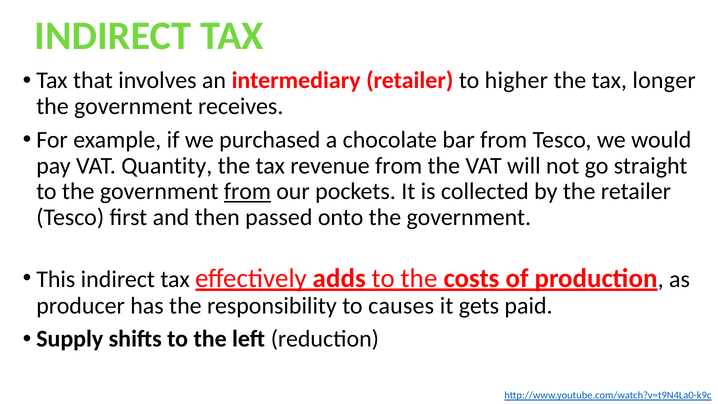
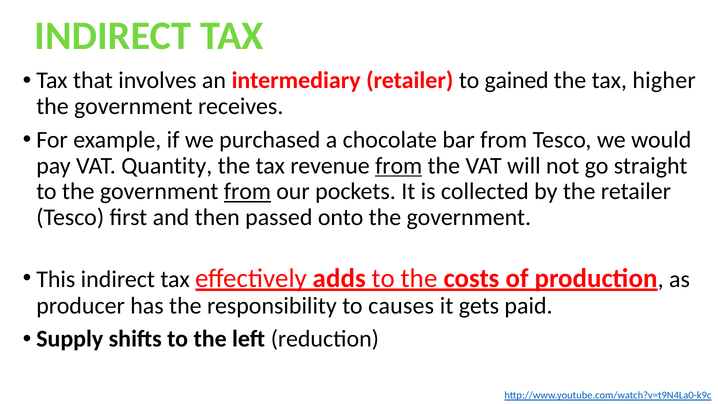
higher: higher -> gained (517, 81)
longer: longer -> higher (664, 81)
from underline: none -> present (399, 166)
